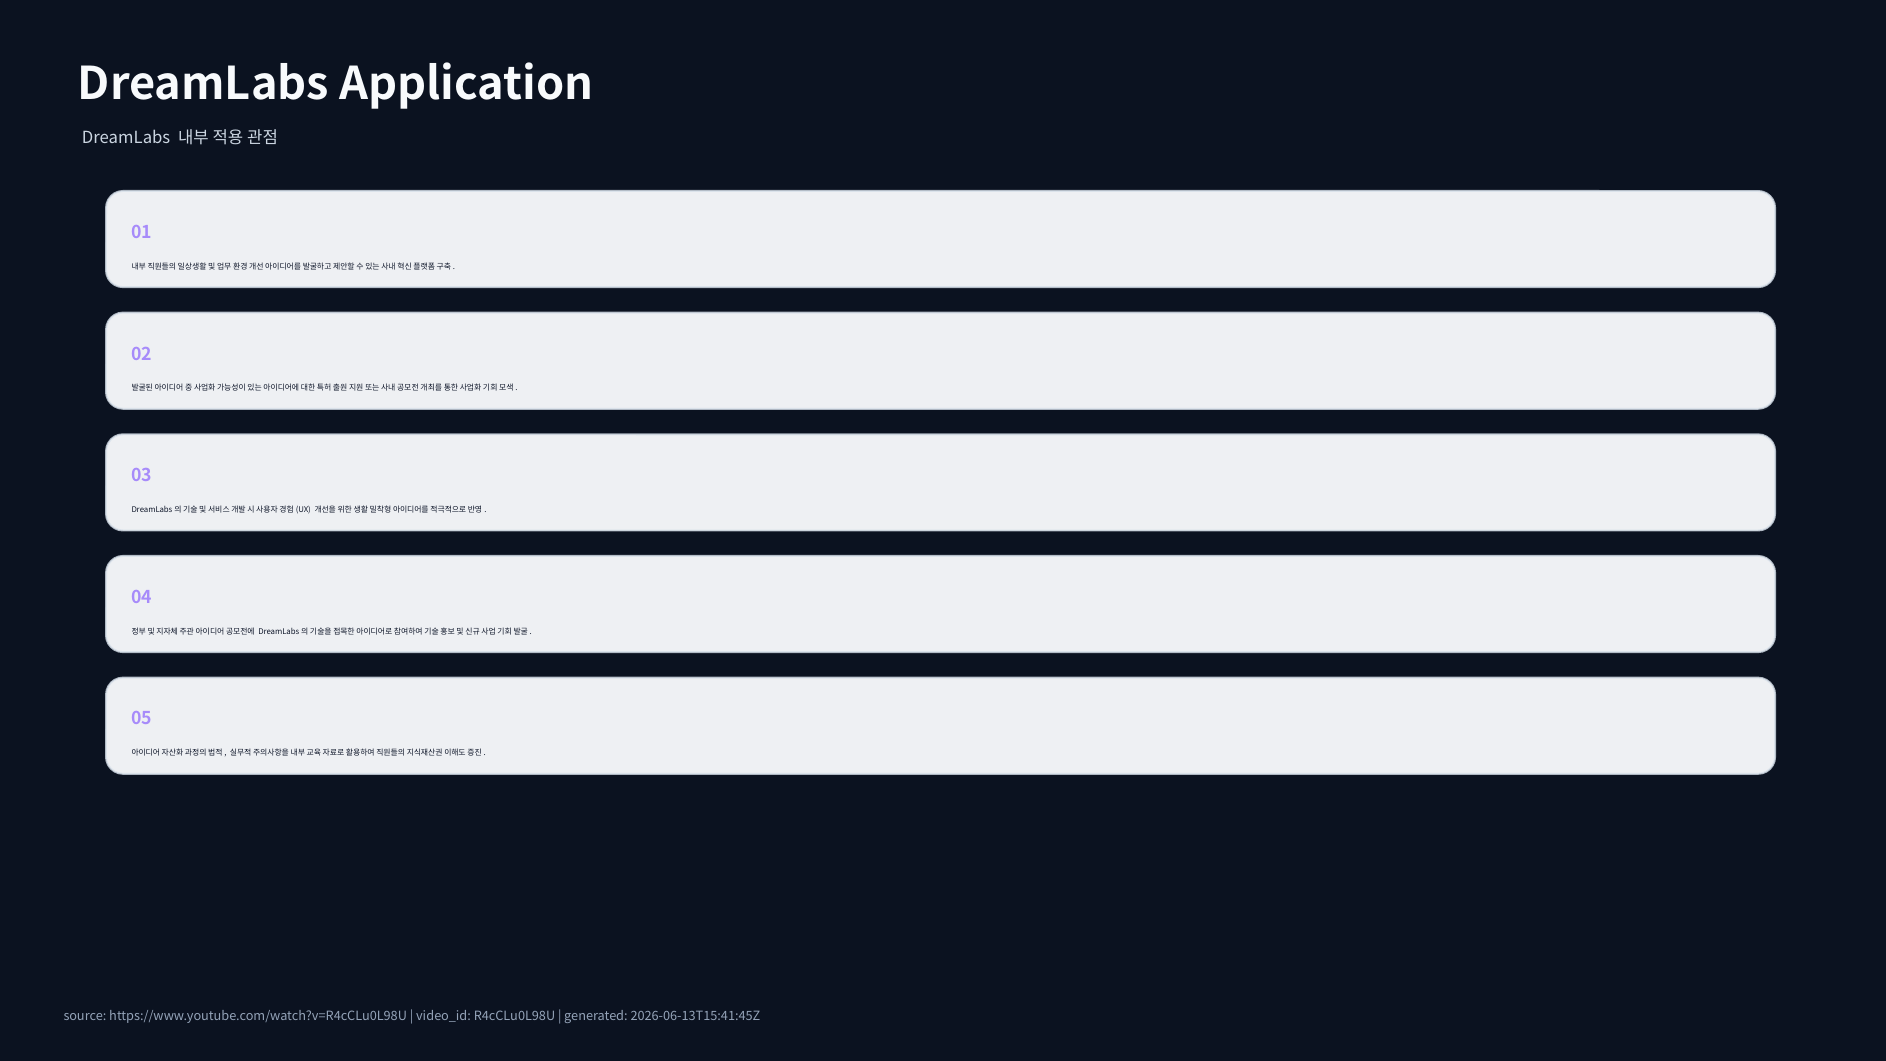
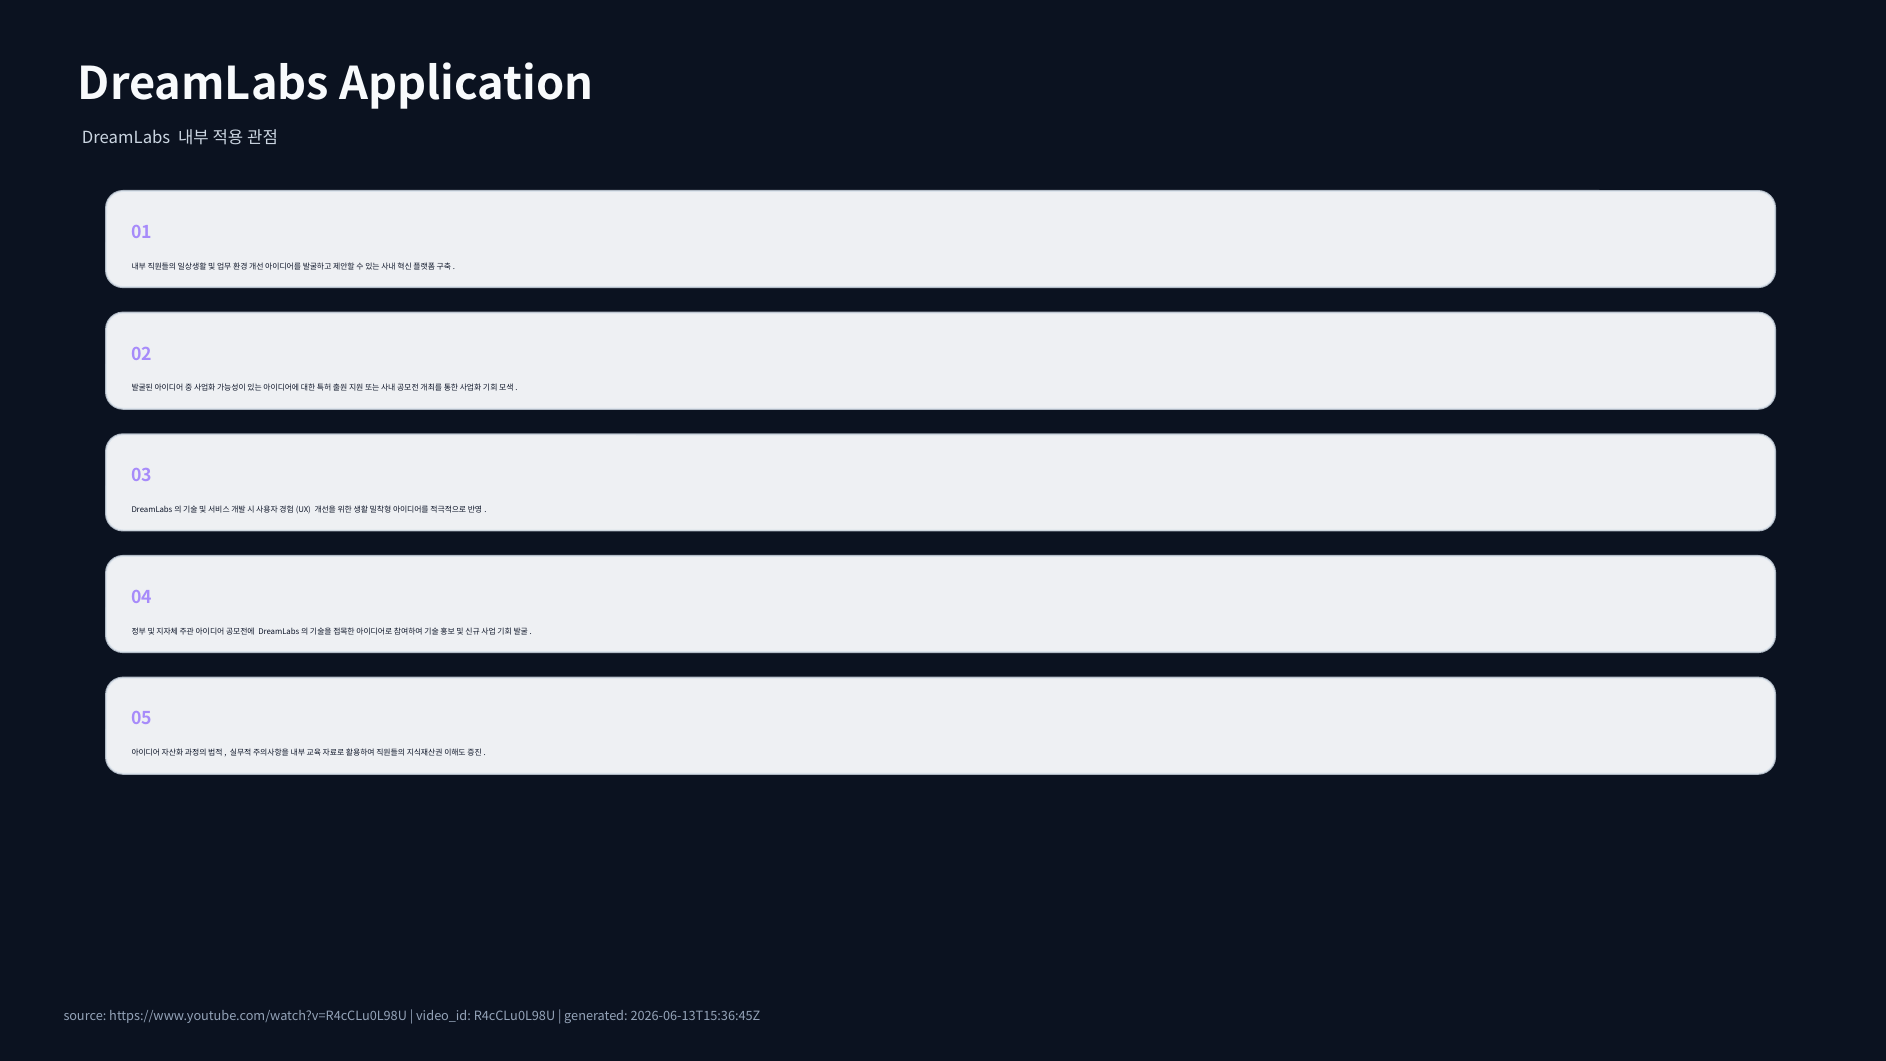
2026-06-13T15:41:45Z: 2026-06-13T15:41:45Z -> 2026-06-13T15:36:45Z (695, 1016)
